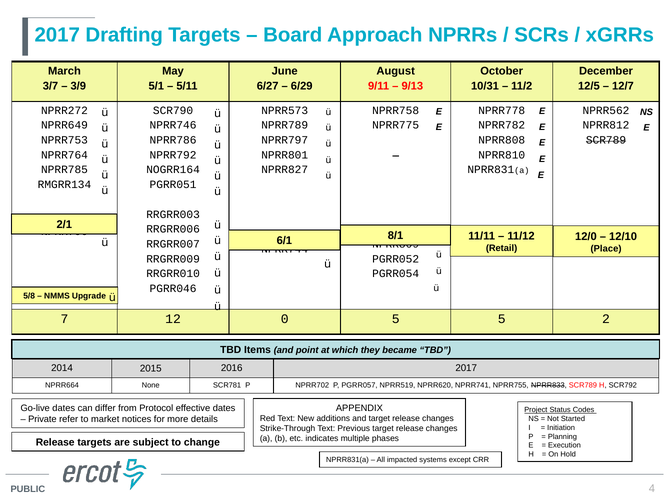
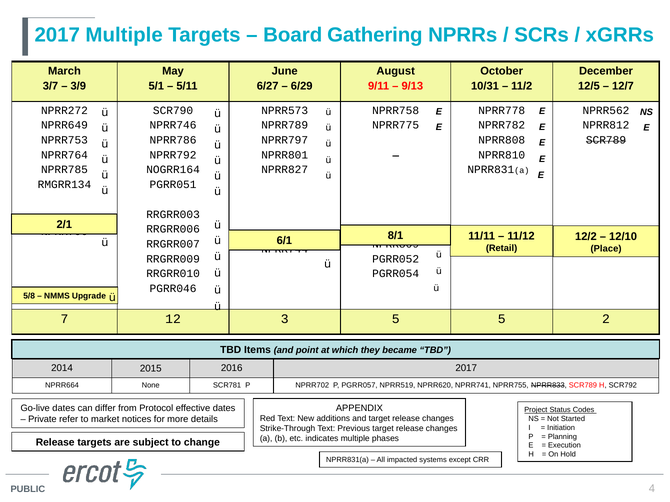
2017 Drafting: Drafting -> Multiple (124, 35)
Approach: Approach -> Gathering (375, 35)
12/0: 12/0 -> 12/2 (586, 237)
0: 0 -> 3 (285, 319)
